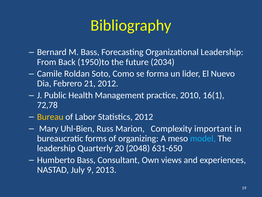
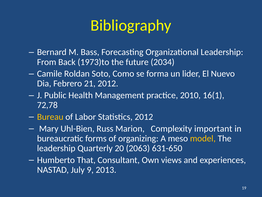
1950)to: 1950)to -> 1973)to (93, 62)
model colour: light blue -> yellow (203, 138)
2048: 2048 -> 2063 (138, 148)
Humberto Bass: Bass -> That (86, 160)
